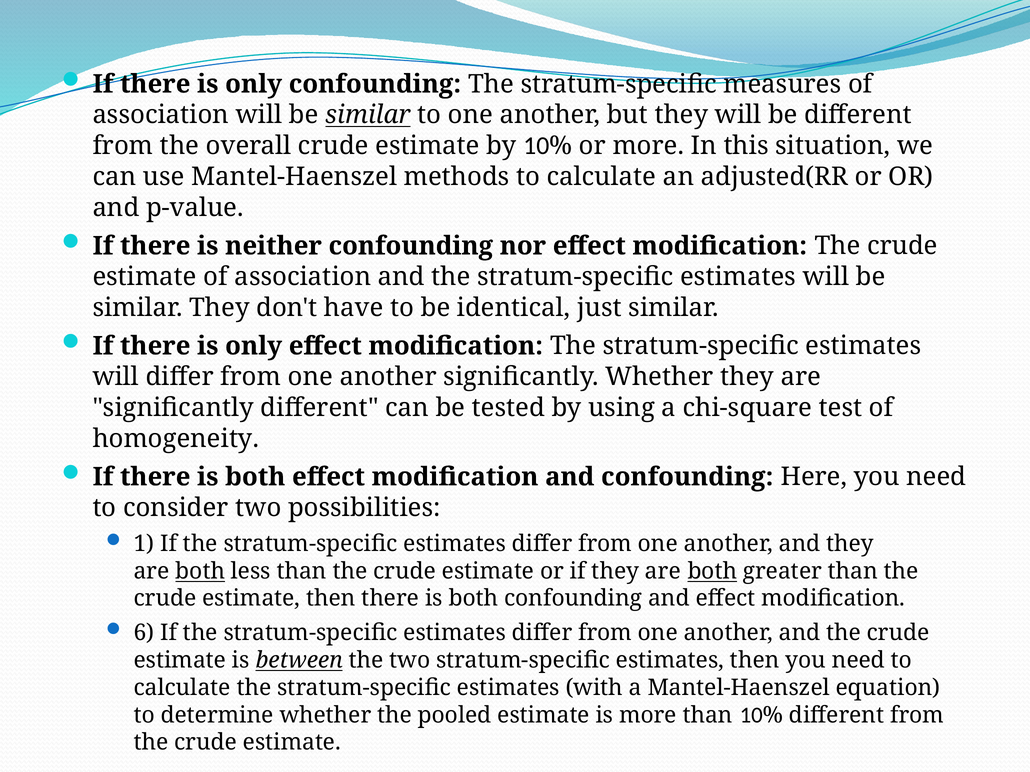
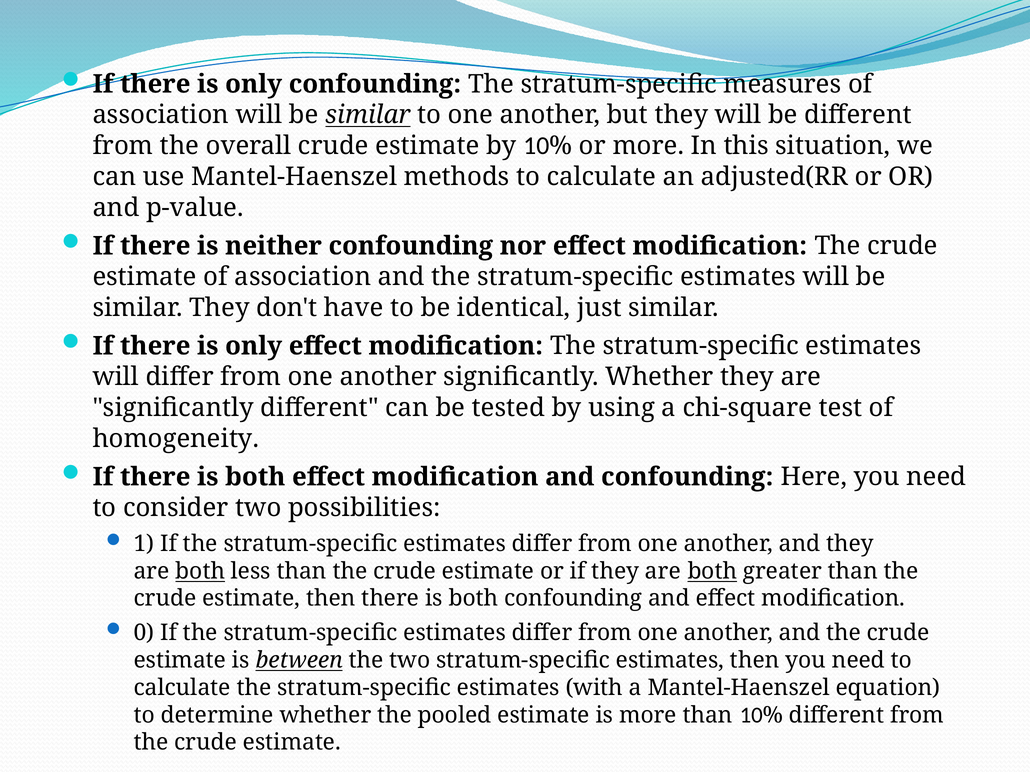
6: 6 -> 0 (144, 633)
